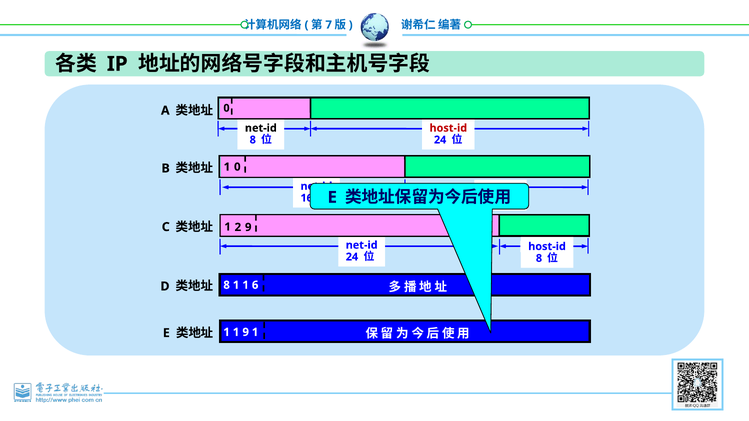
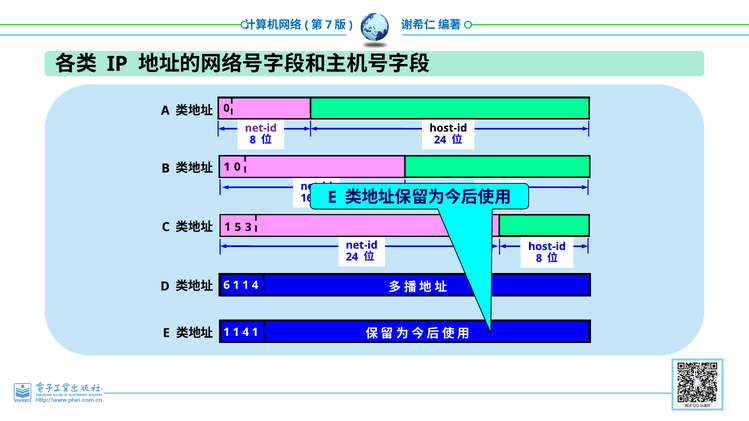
net-id colour: black -> purple (261, 128)
host-id colour: red -> black (448, 128)
2: 2 -> 5 (238, 227)
9: 9 -> 3 (248, 227)
8: 8 -> 6 (227, 285)
6: 6 -> 4 (255, 285)
9: 9 -> 4 (246, 332)
